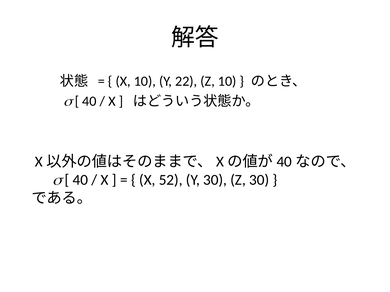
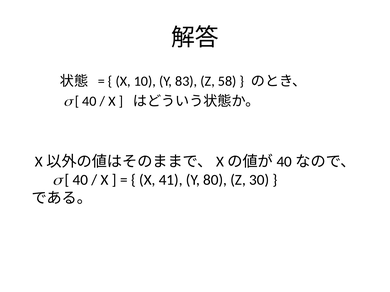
22: 22 -> 83 (186, 81)
Z 10: 10 -> 58 (227, 81)
52: 52 -> 41 (171, 180)
Y 30: 30 -> 80 (215, 180)
